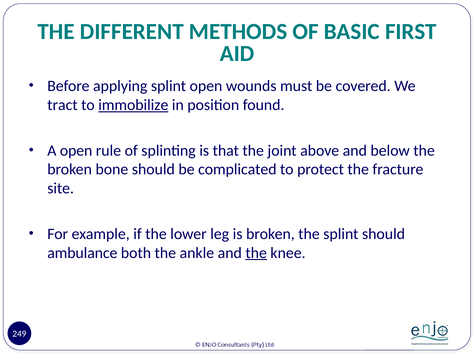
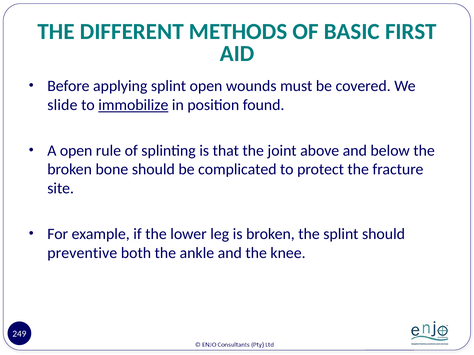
tract: tract -> slide (62, 105)
ambulance: ambulance -> preventive (82, 253)
the underline: present -> none (256, 253)
